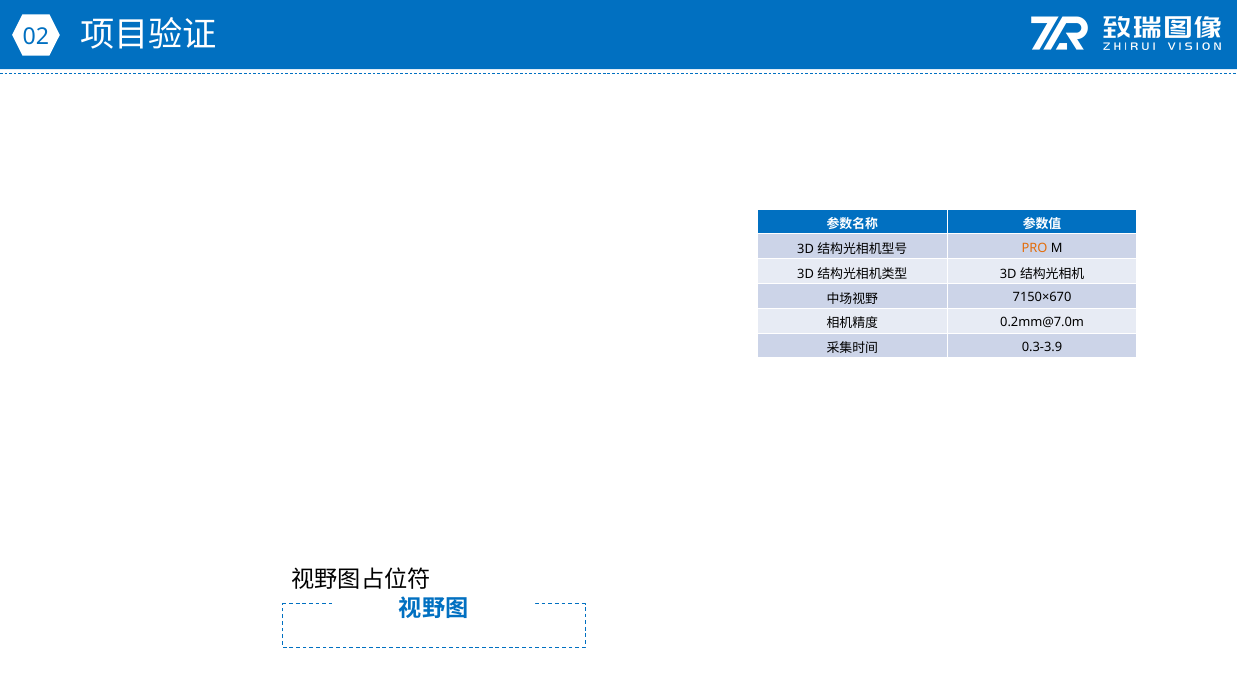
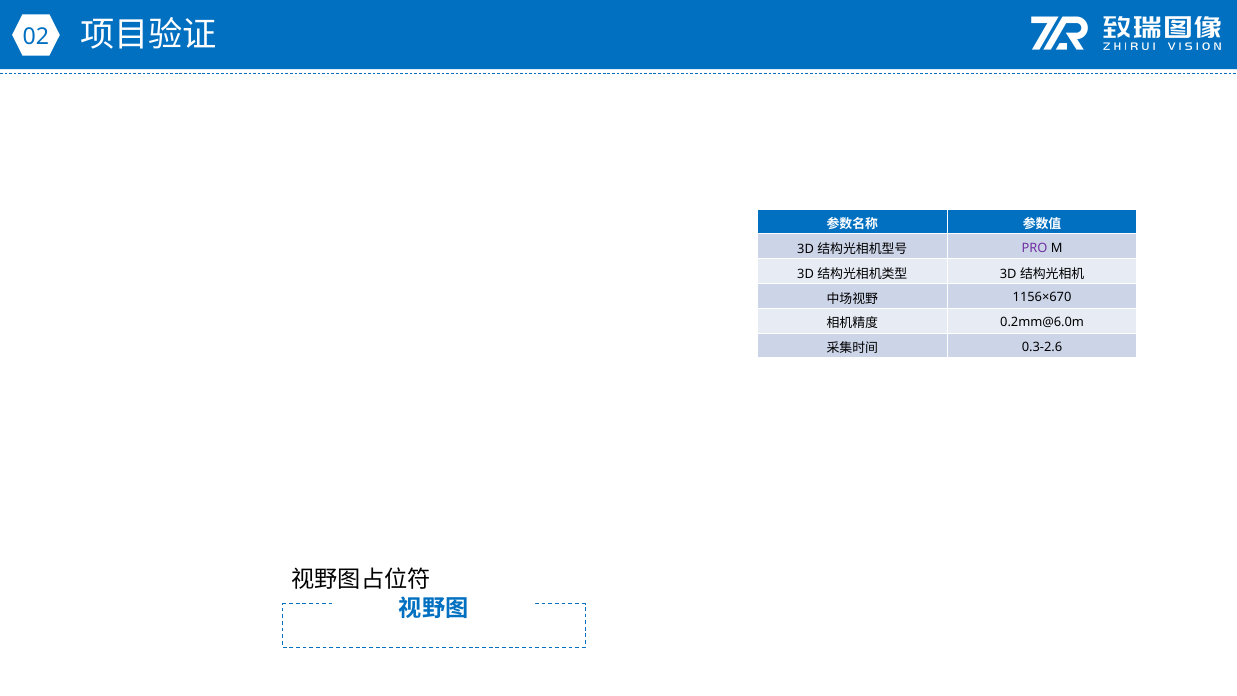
PRO colour: orange -> purple (1035, 248)
7150×670: 7150×670 -> 1156×670 (1042, 298)
0.2mm@7.0m: 0.2mm@7.0m -> 0.2mm@6.0m (1042, 322)
0.3-3.9: 0.3-3.9 -> 0.3-2.6 (1042, 347)
